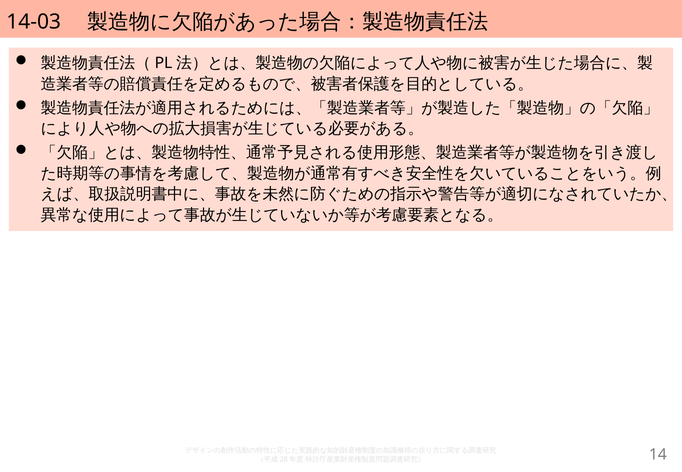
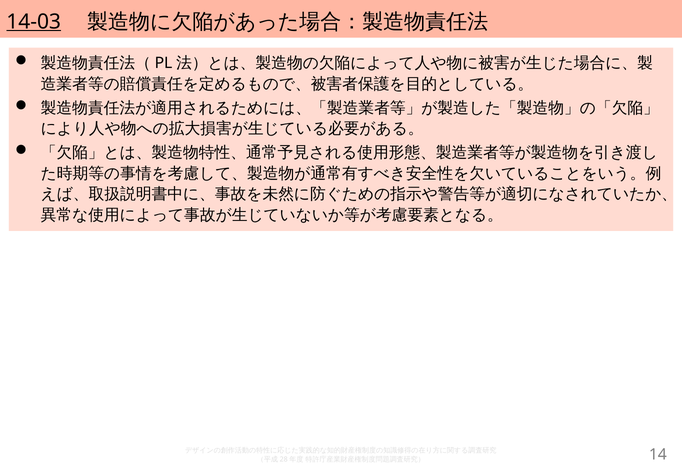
14-03 underline: none -> present (34, 22)
